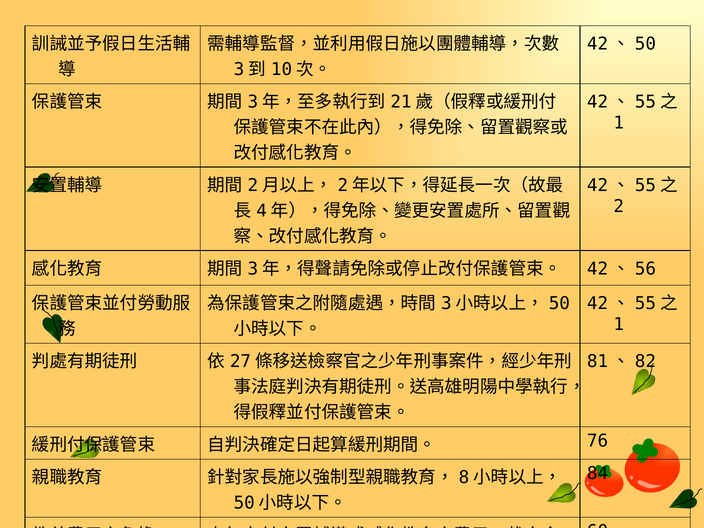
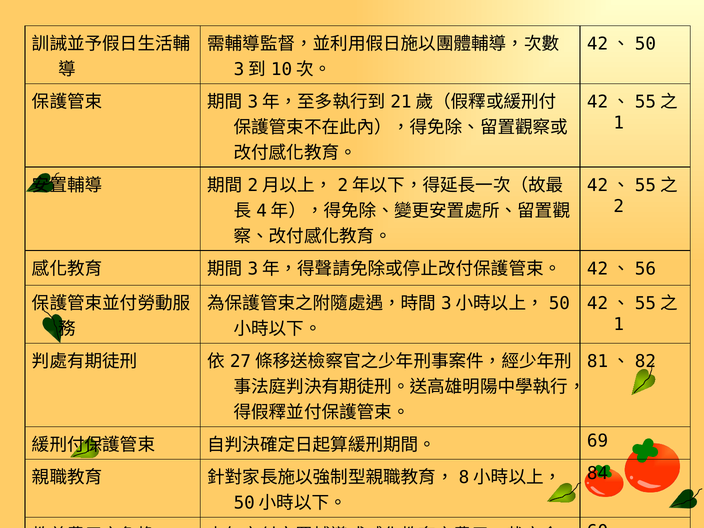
76: 76 -> 69 (598, 441)
